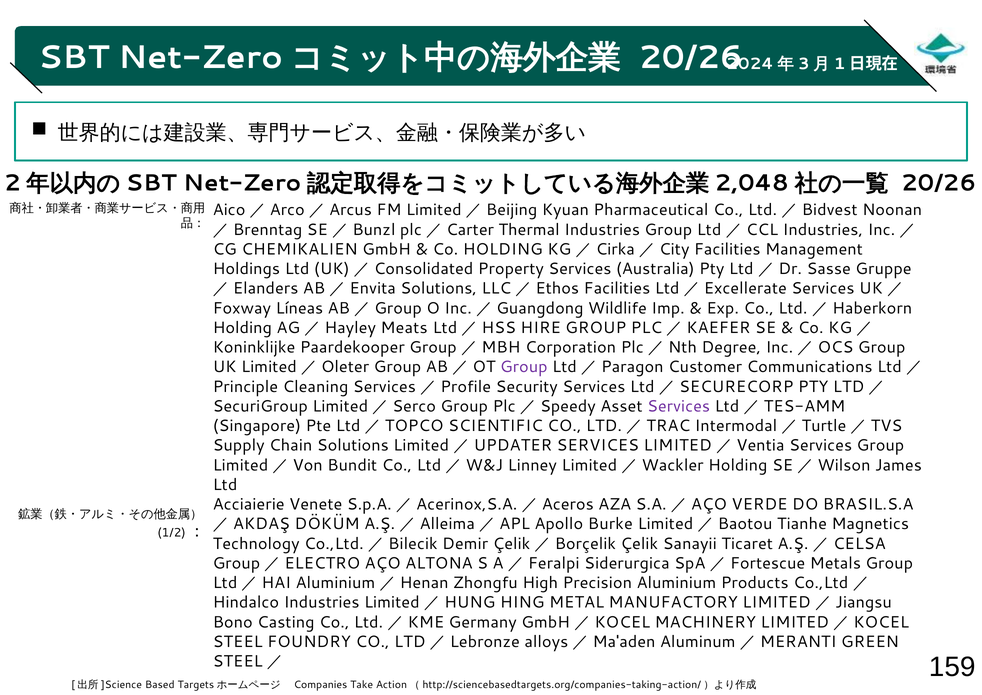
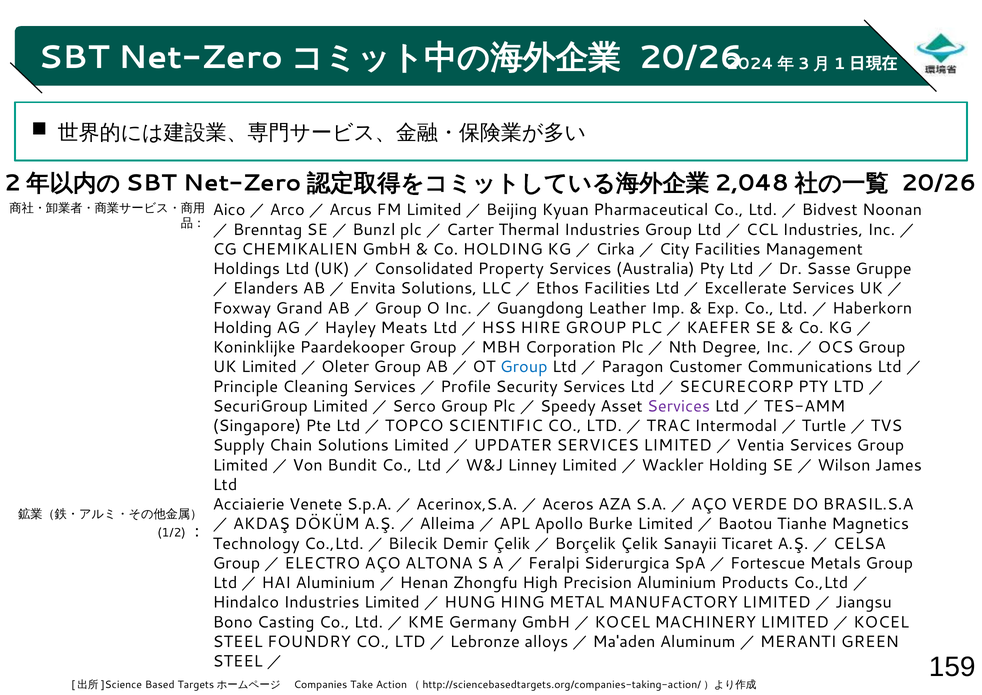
Líneas: Líneas -> Grand (299, 308)
Wildlife: Wildlife -> Leather (617, 308)
Group colour: purple -> blue (524, 367)
